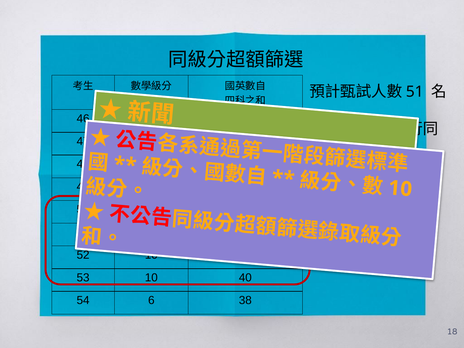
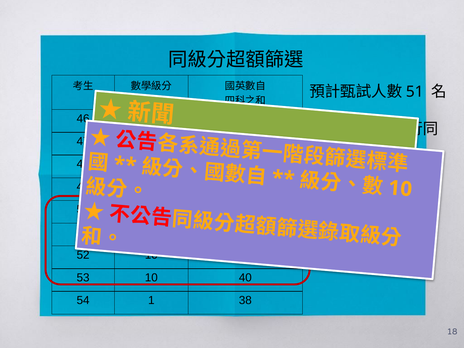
6: 6 -> 1 (151, 300)
